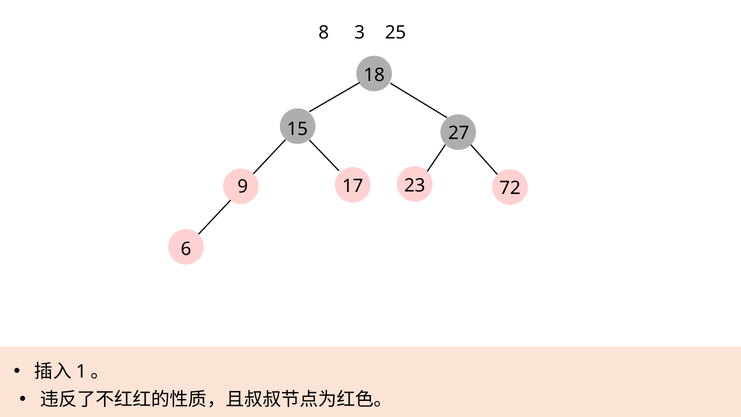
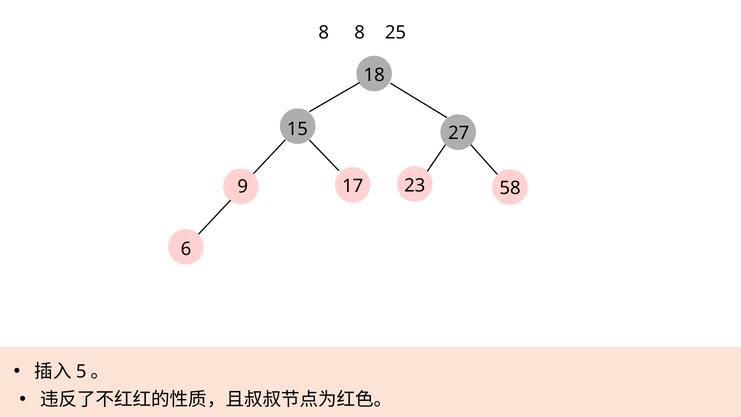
8 3: 3 -> 8 (360, 32)
72: 72 -> 58 (510, 188)
1: 1 -> 5 (81, 371)
